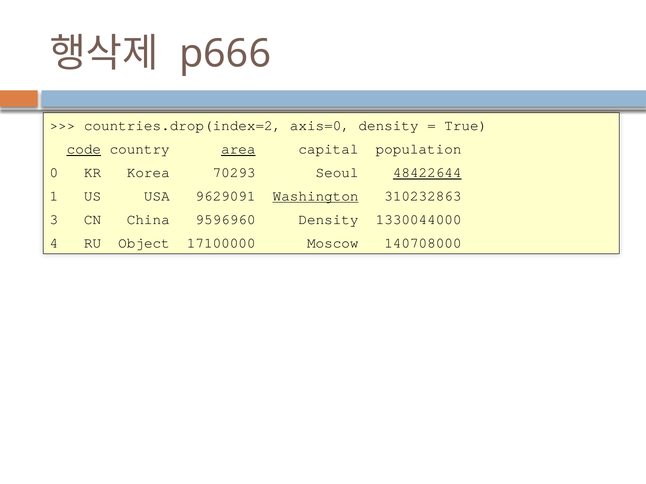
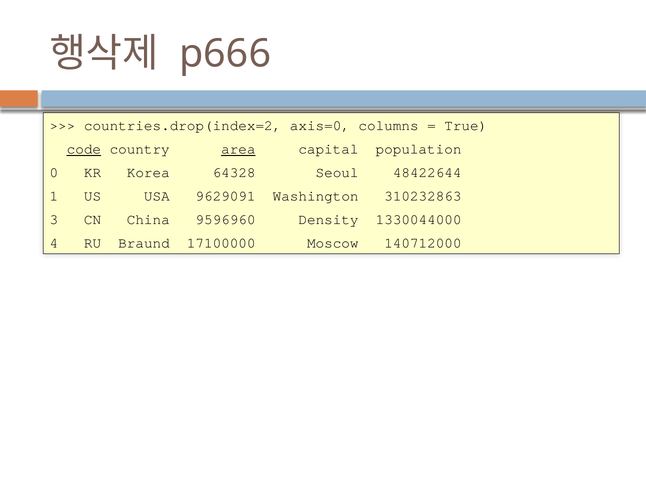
axis=0 density: density -> columns (389, 126)
70293: 70293 -> 64328 (234, 173)
48422644 underline: present -> none (427, 173)
Washington underline: present -> none (316, 196)
Object: Object -> Braund (144, 243)
140708000: 140708000 -> 140712000 (423, 243)
